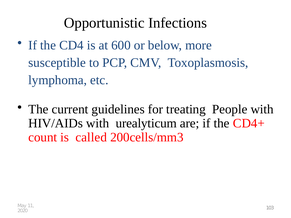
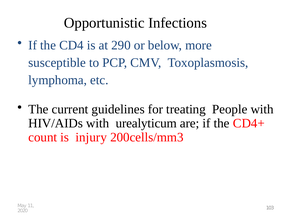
600: 600 -> 290 (121, 45)
called: called -> injury (91, 137)
